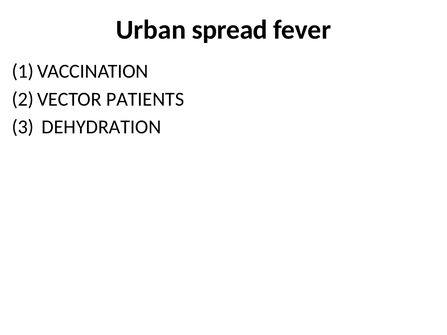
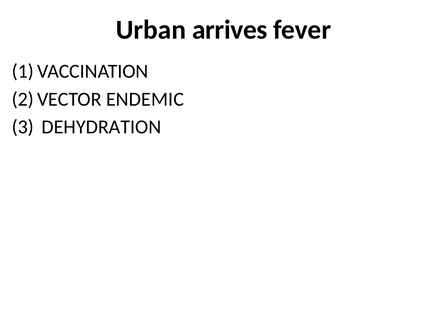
spread: spread -> arrives (230, 30)
PATIENTS: PATIENTS -> ENDEMIC (145, 99)
